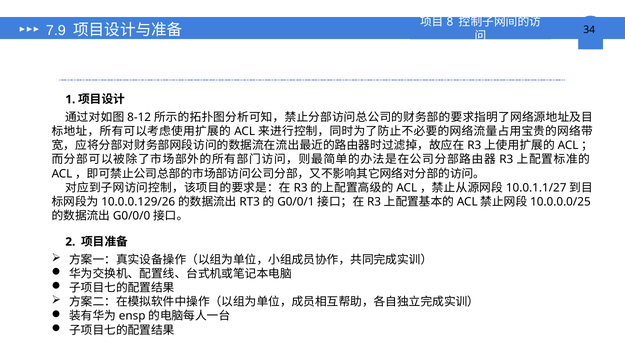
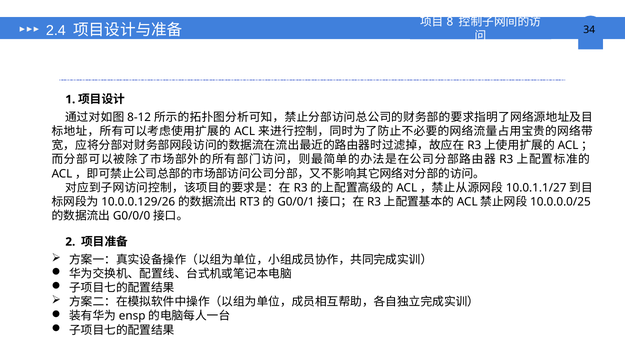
7.9: 7.9 -> 2.4 (56, 30)
